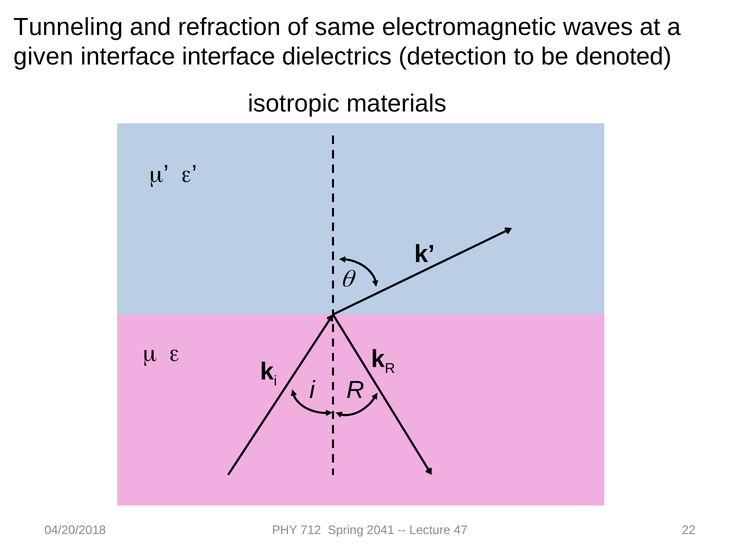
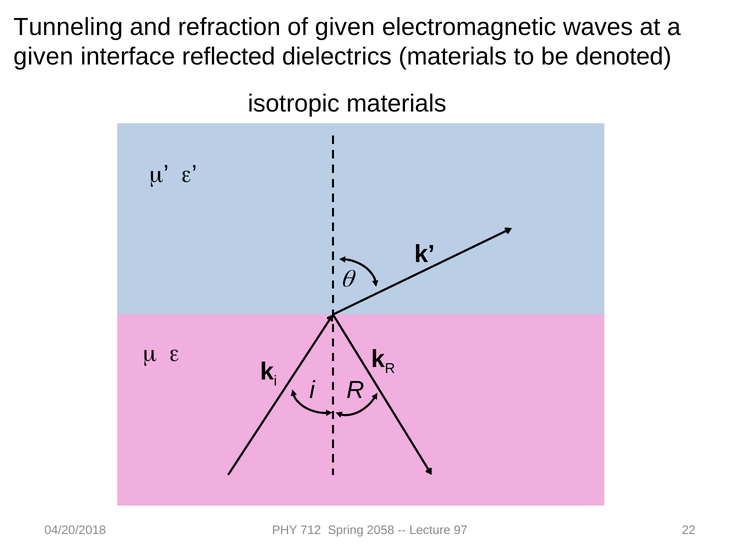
of same: same -> given (345, 27)
interface interface: interface -> reflected (229, 57)
dielectrics detection: detection -> materials (453, 57)
2041: 2041 -> 2058 (381, 530)
47: 47 -> 97 (461, 530)
